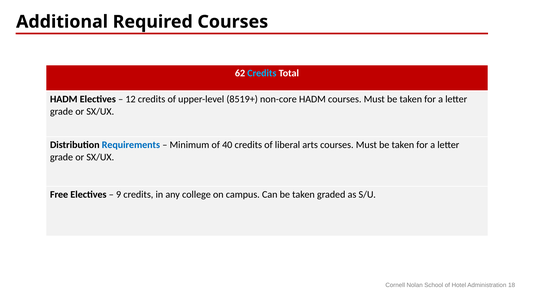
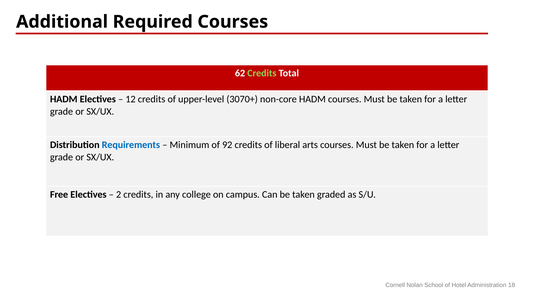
Credits colour: light blue -> light green (262, 73)
8519+: 8519+ -> 3070+ (242, 99)
40: 40 -> 92 (227, 145)
9: 9 -> 2 (119, 195)
